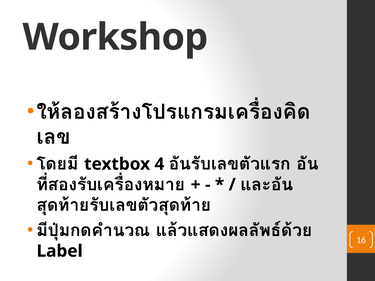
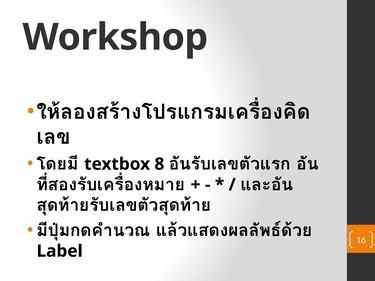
4: 4 -> 8 (159, 164)
